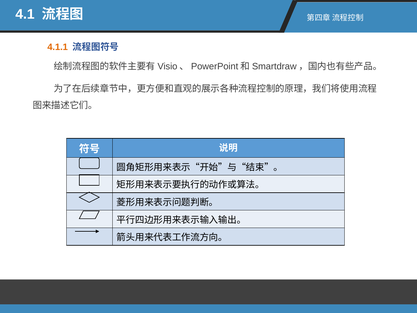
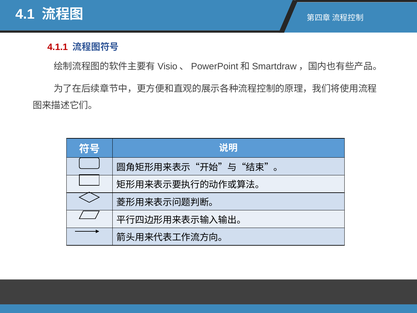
4.1.1 colour: orange -> red (58, 47)
